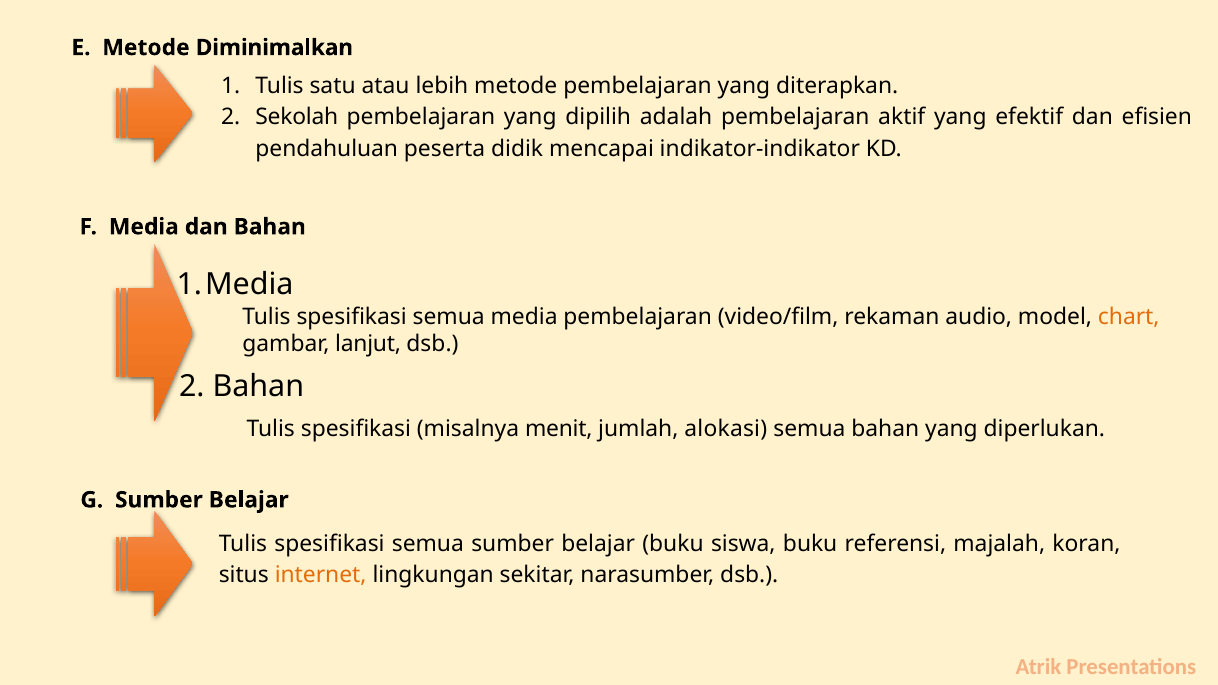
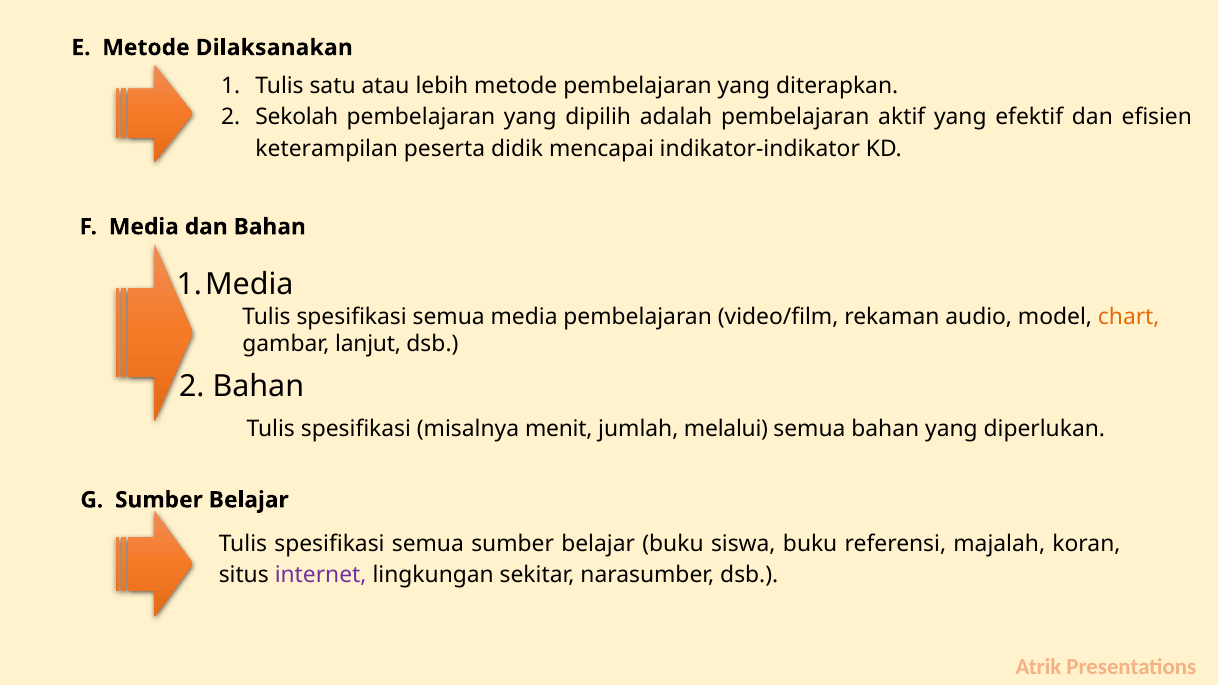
Diminimalkan: Diminimalkan -> Dilaksanakan (274, 48)
pendahuluan: pendahuluan -> keterampilan (327, 149)
alokasi: alokasi -> melalui (726, 429)
internet colour: orange -> purple (321, 575)
